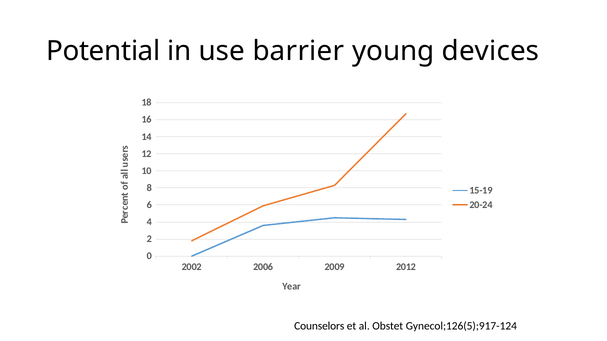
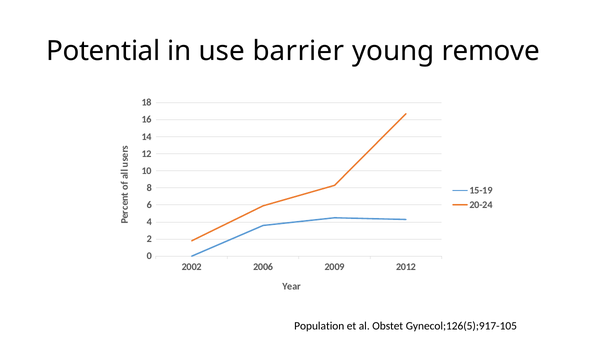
devices: devices -> remove (491, 51)
Counselors: Counselors -> Population (319, 327)
Gynecol;126(5);917-124: Gynecol;126(5);917-124 -> Gynecol;126(5);917-105 (461, 327)
